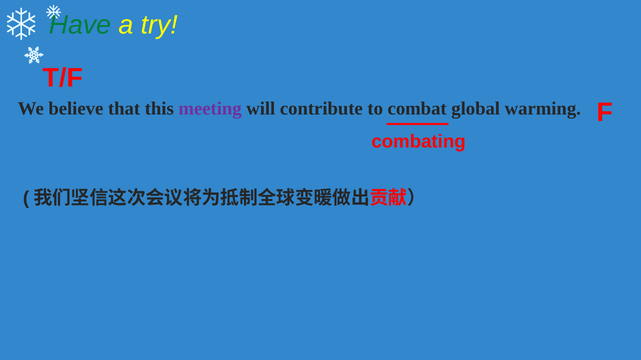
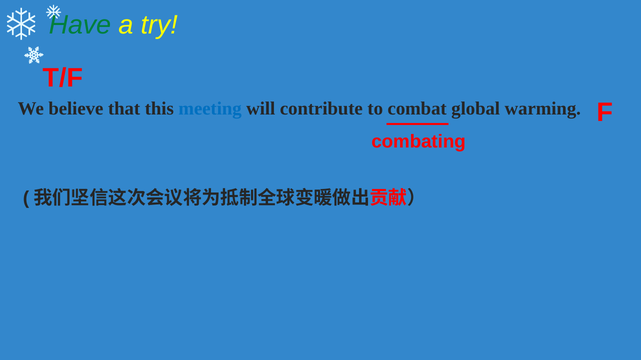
meeting colour: purple -> blue (210, 109)
